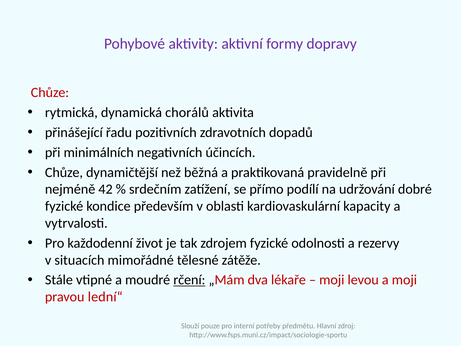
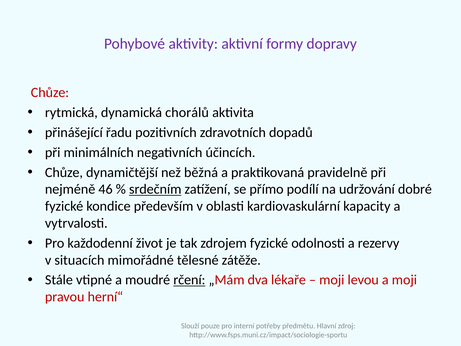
42: 42 -> 46 (106, 189)
srdečním underline: none -> present (155, 189)
lední“: lední“ -> herní“ (105, 297)
